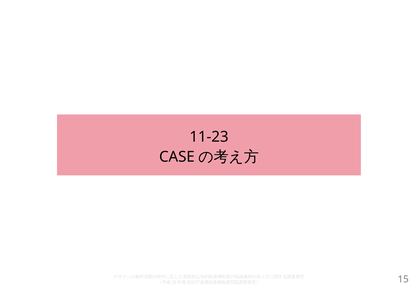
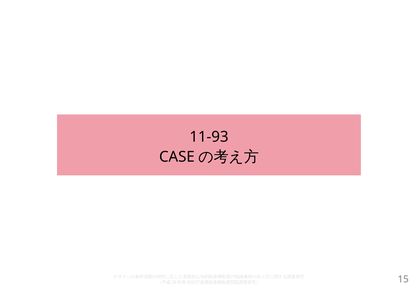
11-23: 11-23 -> 11-93 (209, 137)
